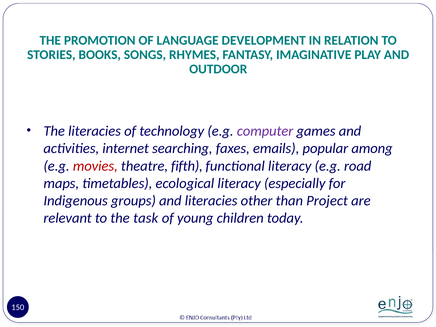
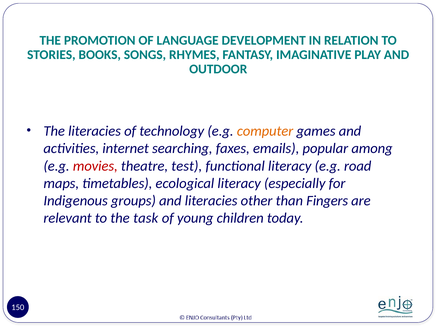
computer colour: purple -> orange (265, 131)
fifth: fifth -> test (187, 166)
Project: Project -> Fingers (327, 201)
